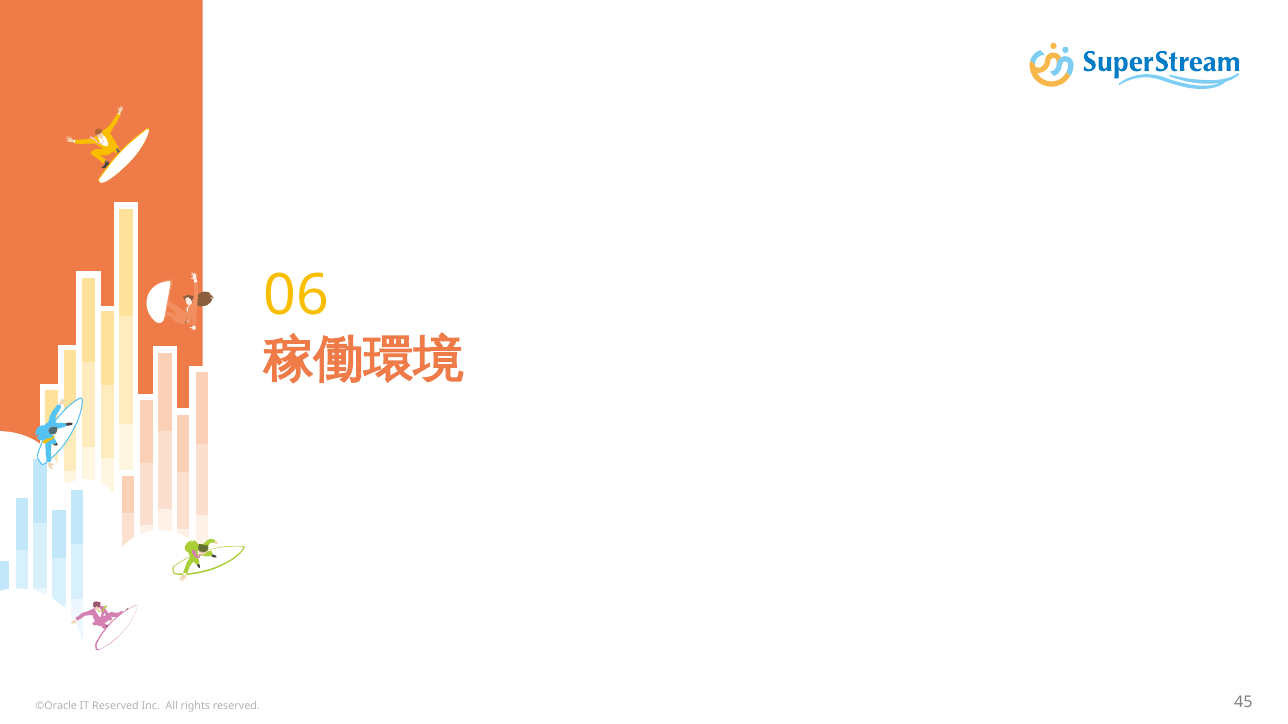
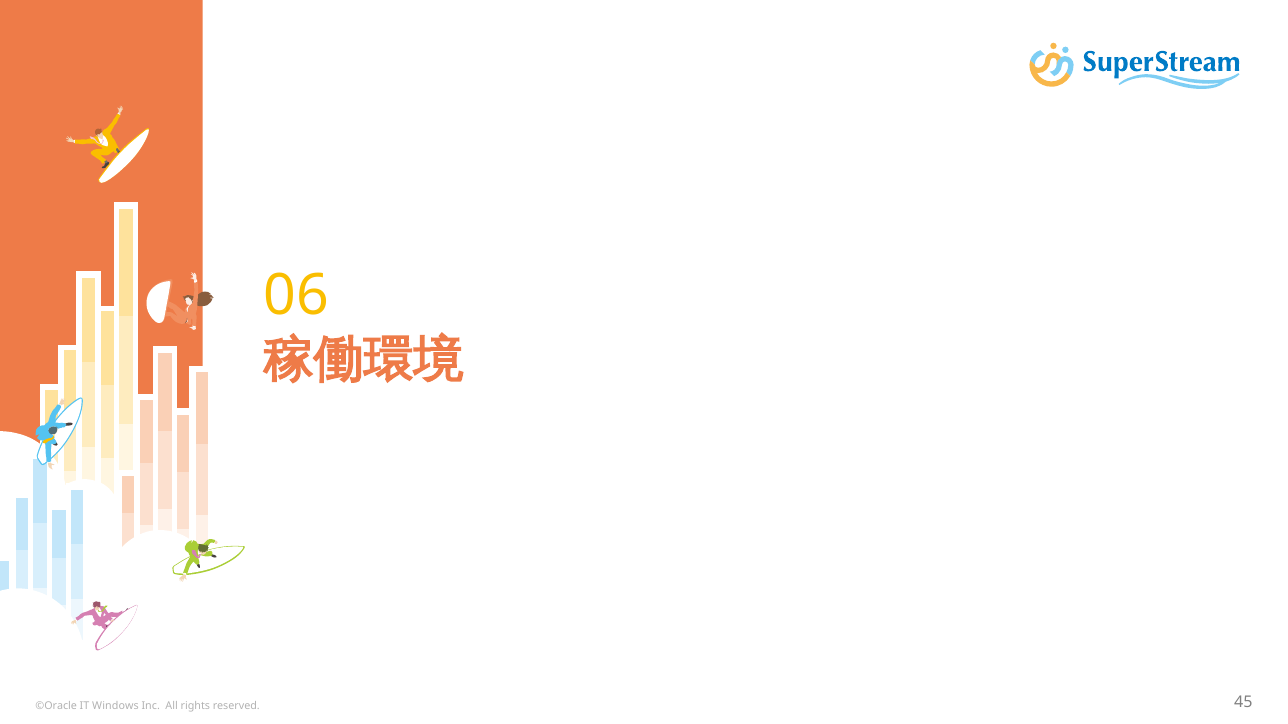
IT Reserved: Reserved -> Windows (115, 706)
